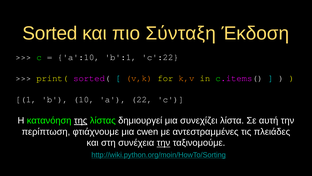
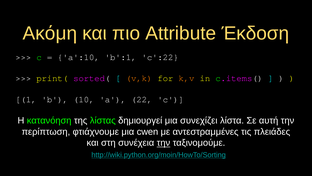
Sorted: Sorted -> Ακόμη (50, 33)
Σύνταξη: Σύνταξη -> Attribute (181, 33)
της underline: present -> none (81, 120)
